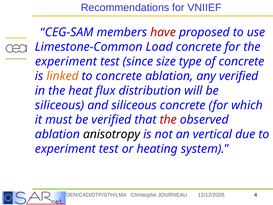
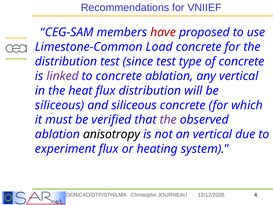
experiment: experiment -> distribution (66, 61)
since size: size -> test (166, 61)
linked colour: orange -> purple (63, 76)
any verified: verified -> vertical (239, 76)
the colour: red -> purple (168, 120)
test: test -> flux (109, 149)
